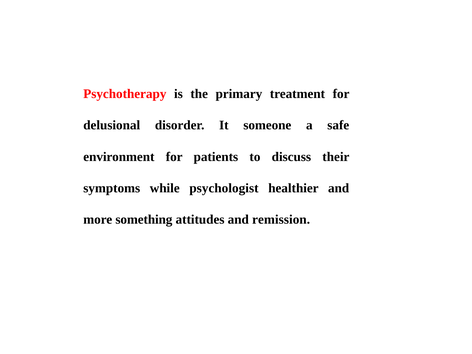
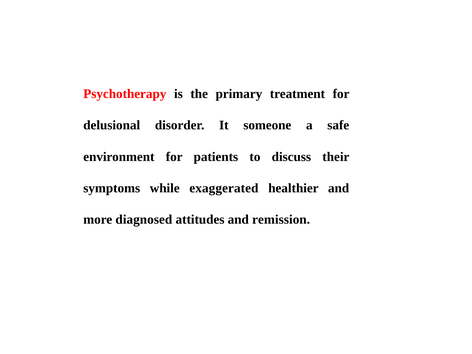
psychologist: psychologist -> exaggerated (224, 188)
something: something -> diagnosed (144, 220)
